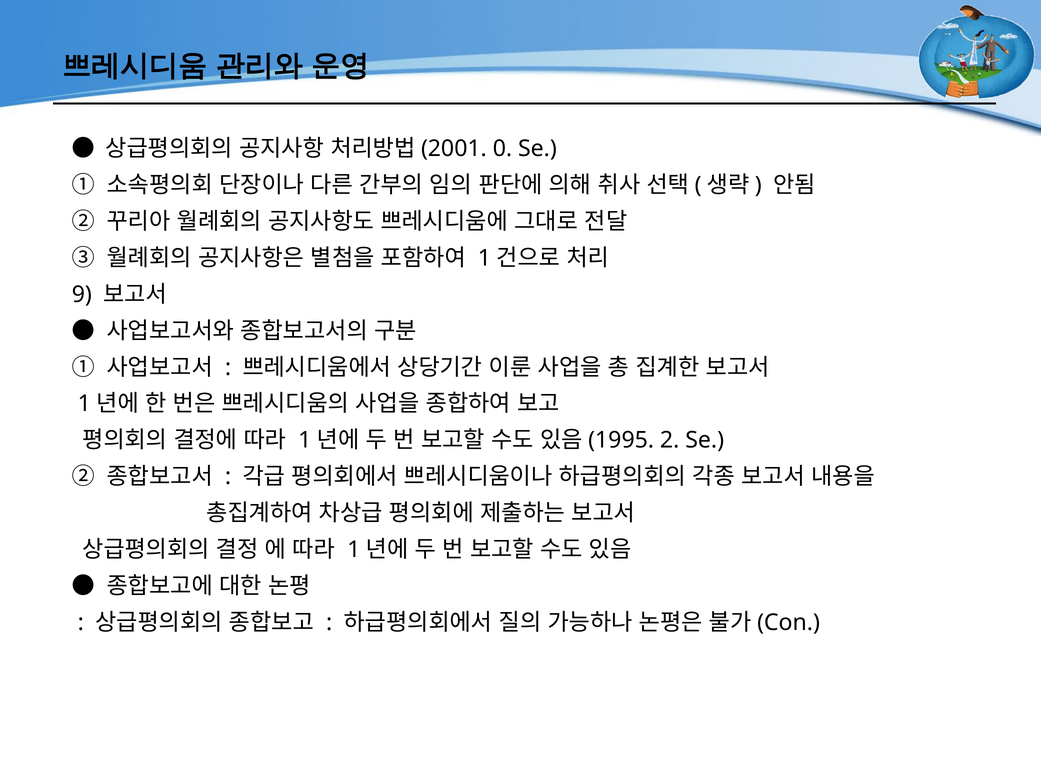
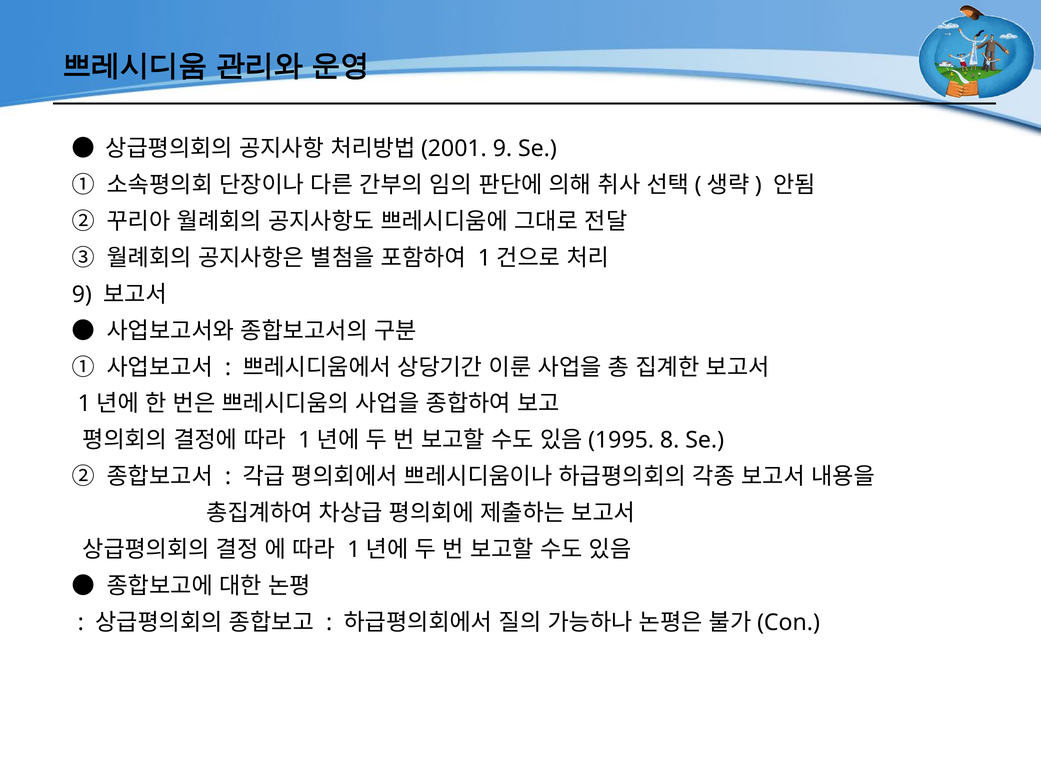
0: 0 -> 9 (502, 149)
2: 2 -> 8 (670, 440)
